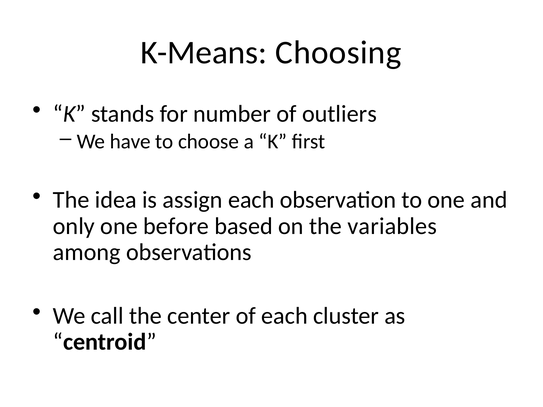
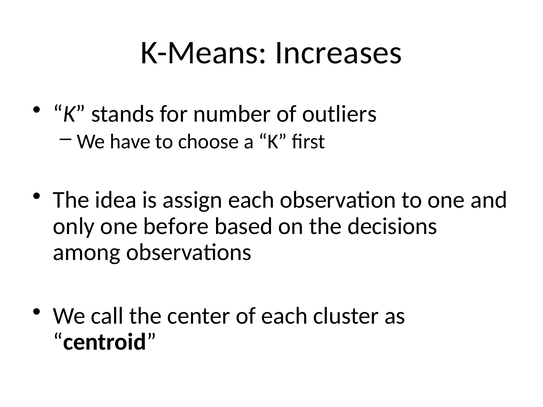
Choosing: Choosing -> Increases (338, 53)
variables: variables -> decisions (392, 226)
